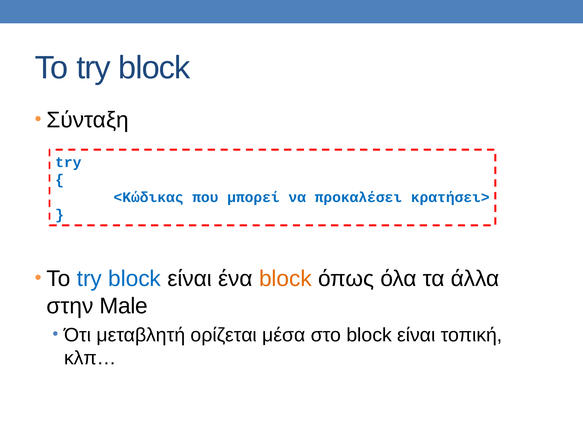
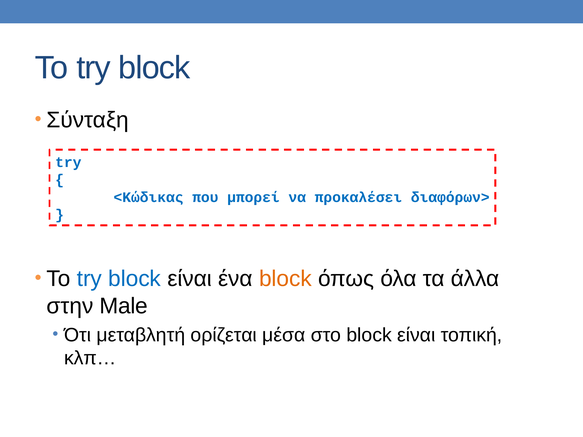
κρατήσει>: κρατήσει> -> διαφόρων> (450, 197)
